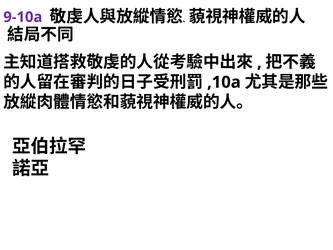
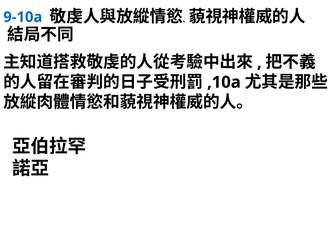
9-10a colour: purple -> blue (23, 17)
